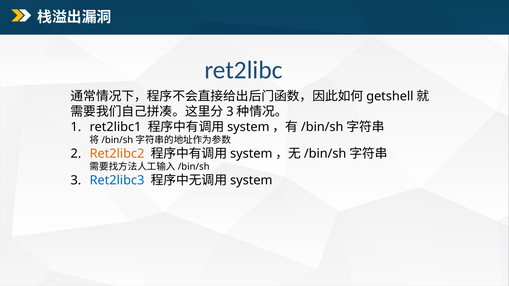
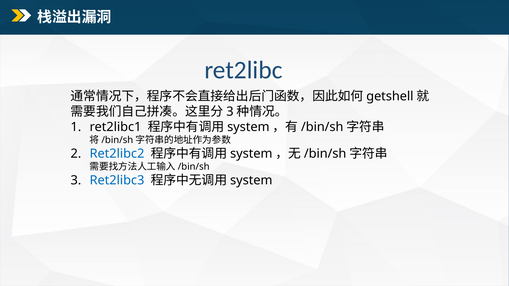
Ret2libc2 colour: orange -> blue (117, 154)
